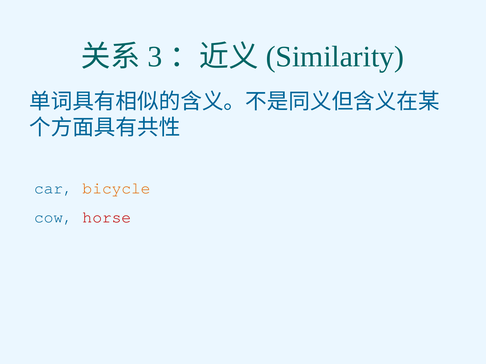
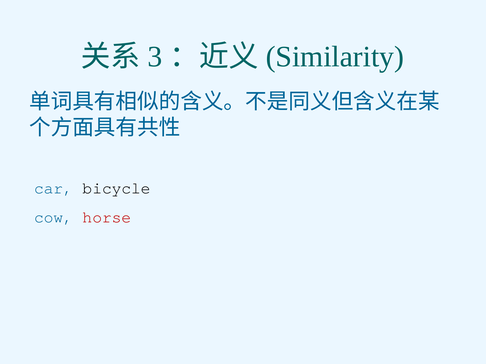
bicycle colour: orange -> black (117, 189)
